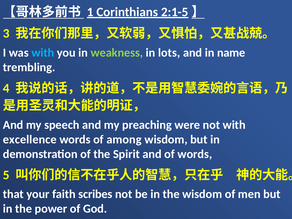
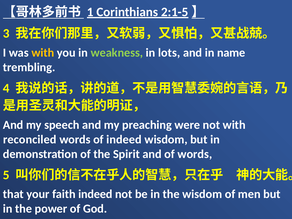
with colour: light blue -> yellow (43, 53)
excellence: excellence -> reconciled (30, 139)
of among: among -> indeed (124, 139)
faith scribes: scribes -> indeed (95, 194)
